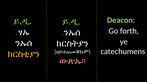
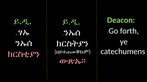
ክርስቲያን colour: yellow -> pink (24, 54)
